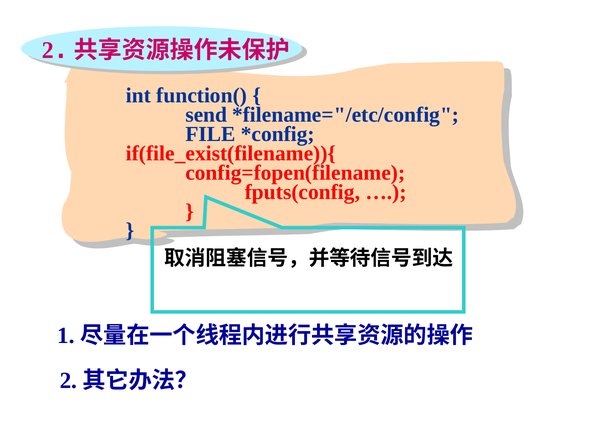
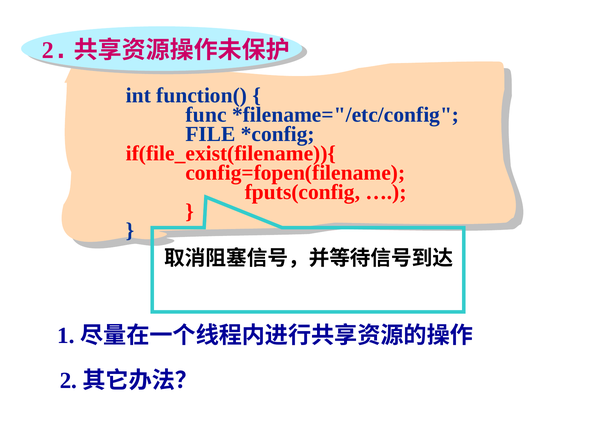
send: send -> func (206, 115)
